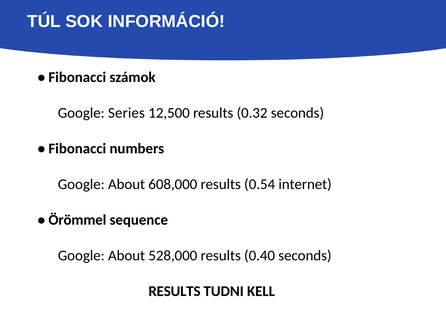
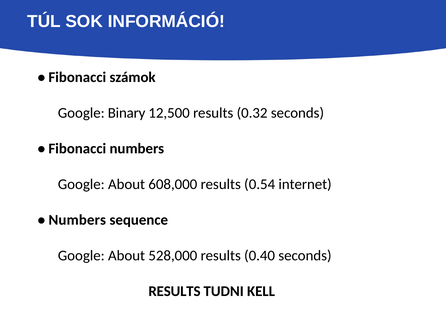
Series: Series -> Binary (127, 113)
Örömmel: Örömmel -> Numbers (77, 220)
